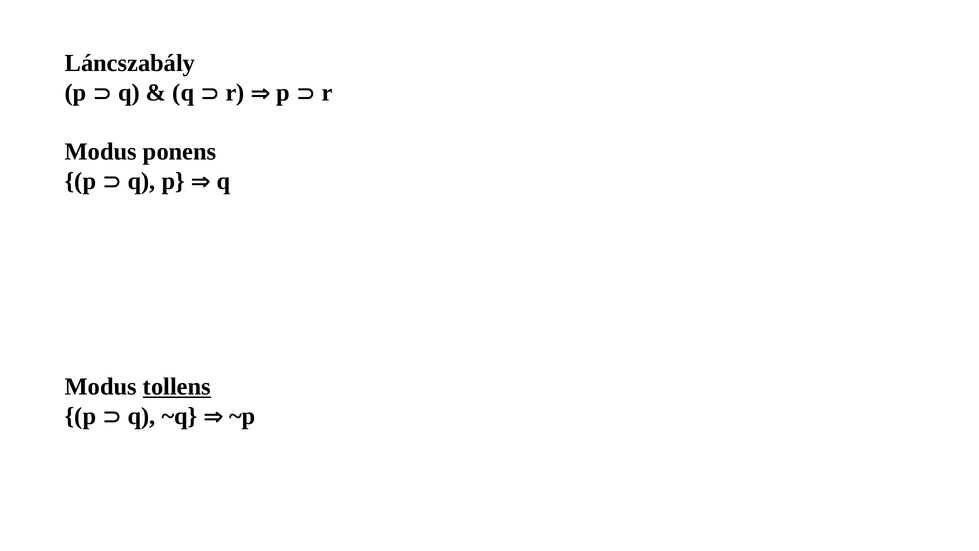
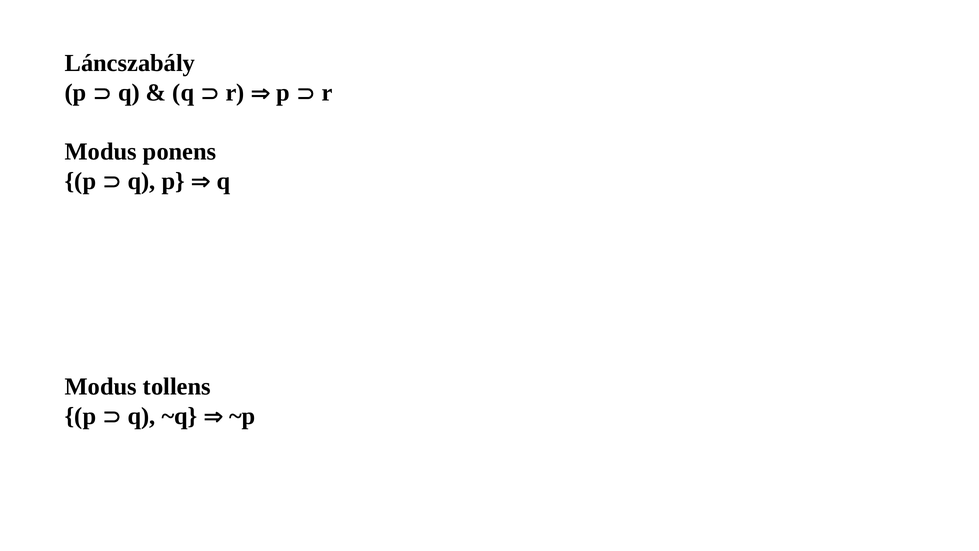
tollens underline: present -> none (177, 386)
